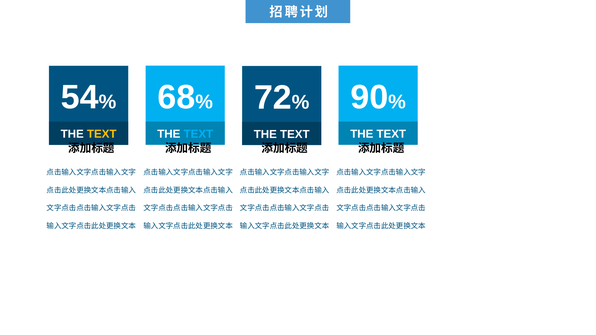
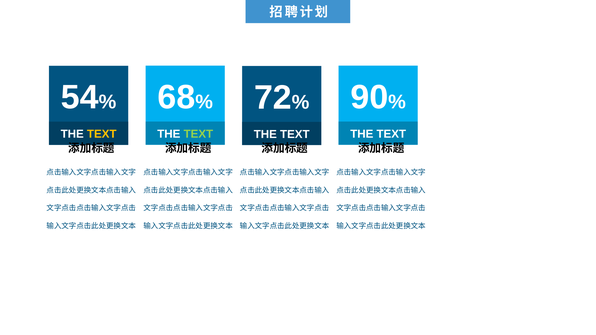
TEXT colour: light blue -> light green (198, 134)
